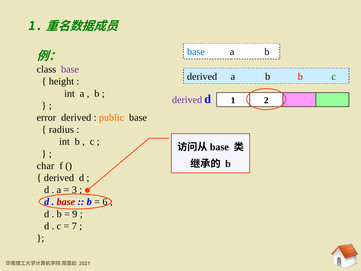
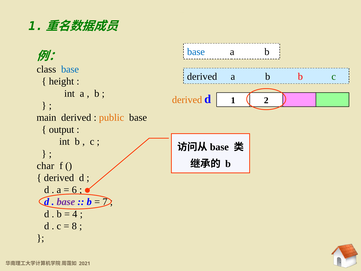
base colour: purple -> blue (70, 69)
derived colour: purple -> orange (187, 100)
error: error -> main (46, 117)
radius: radius -> output (61, 130)
3: 3 -> 6 (74, 190)
base colour: red -> purple (66, 202)
6: 6 -> 7 (105, 202)
9: 9 -> 4 (75, 214)
7: 7 -> 8 (74, 226)
